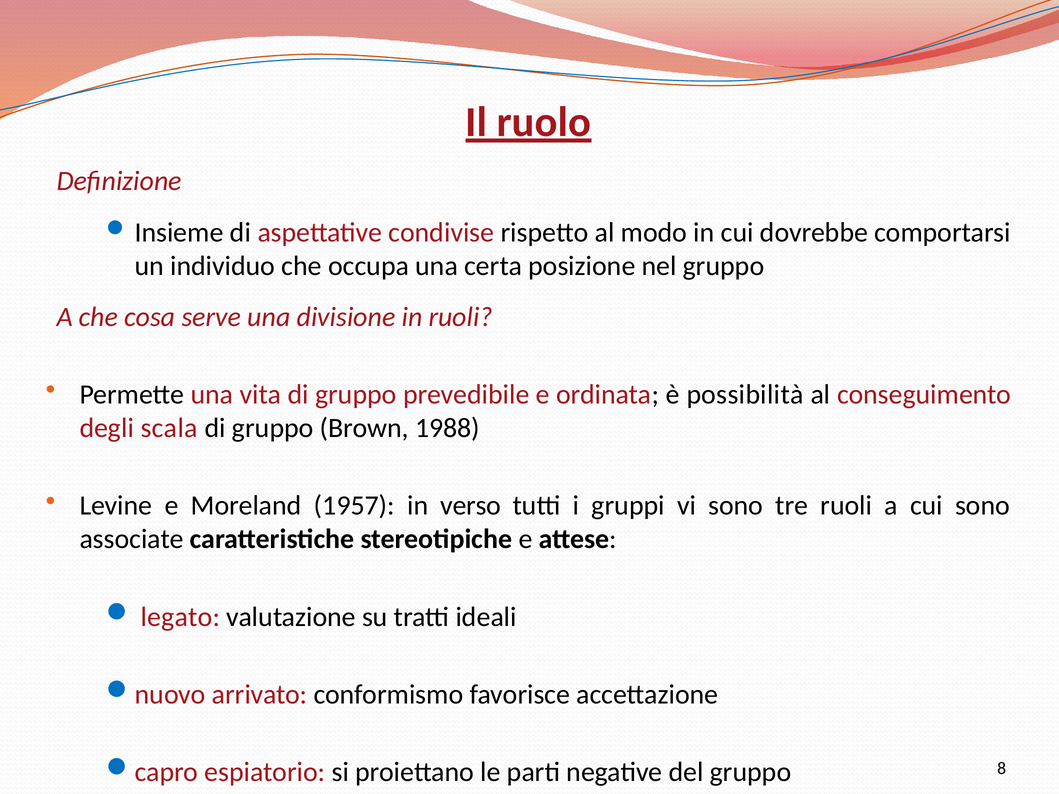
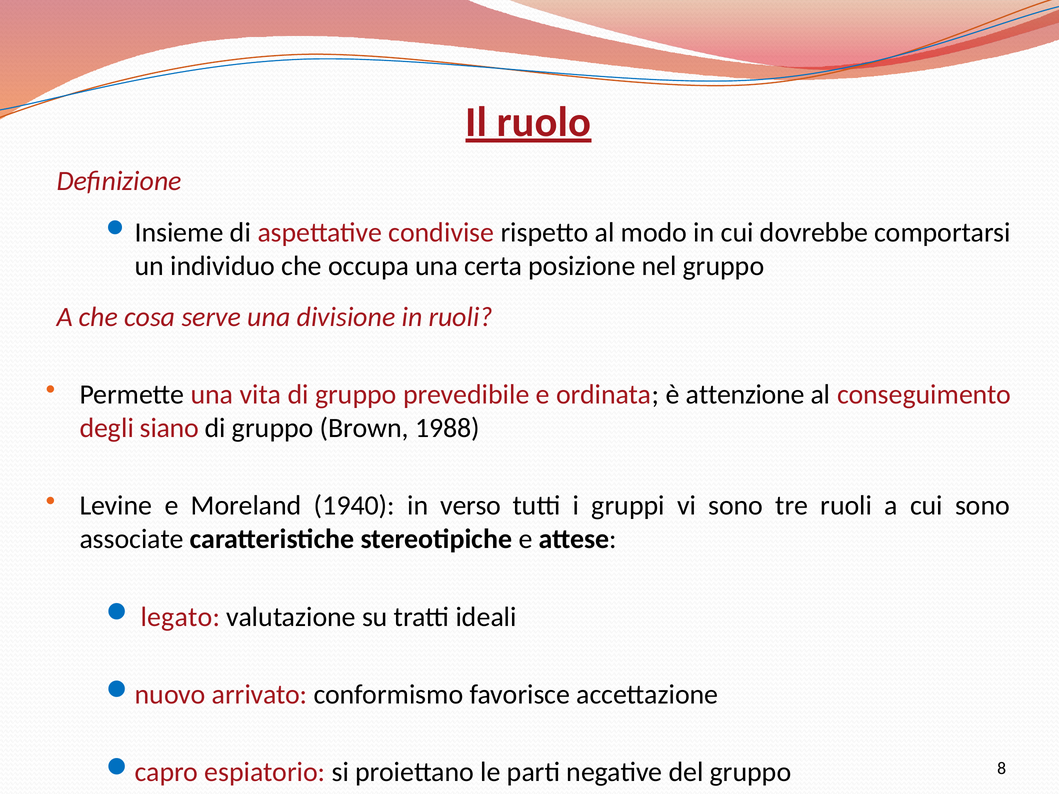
possibilità: possibilità -> attenzione (745, 395)
scala: scala -> siano (169, 428)
1957: 1957 -> 1940 (354, 506)
